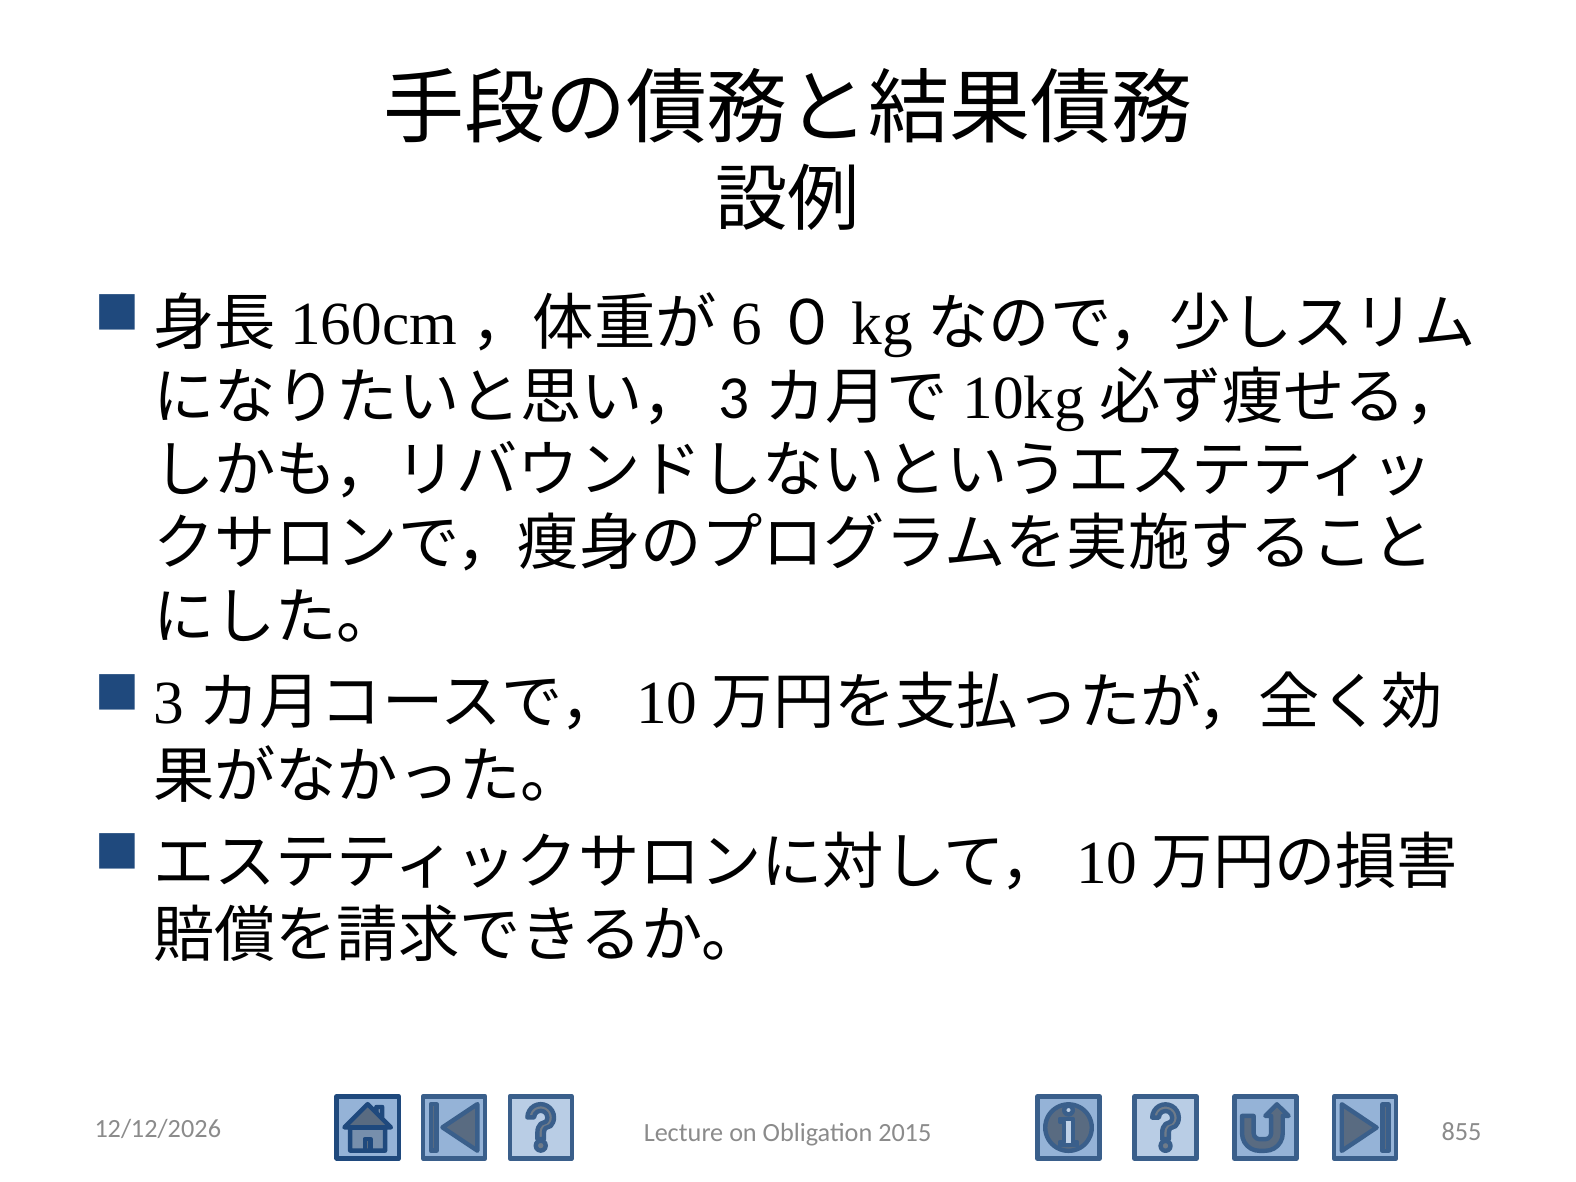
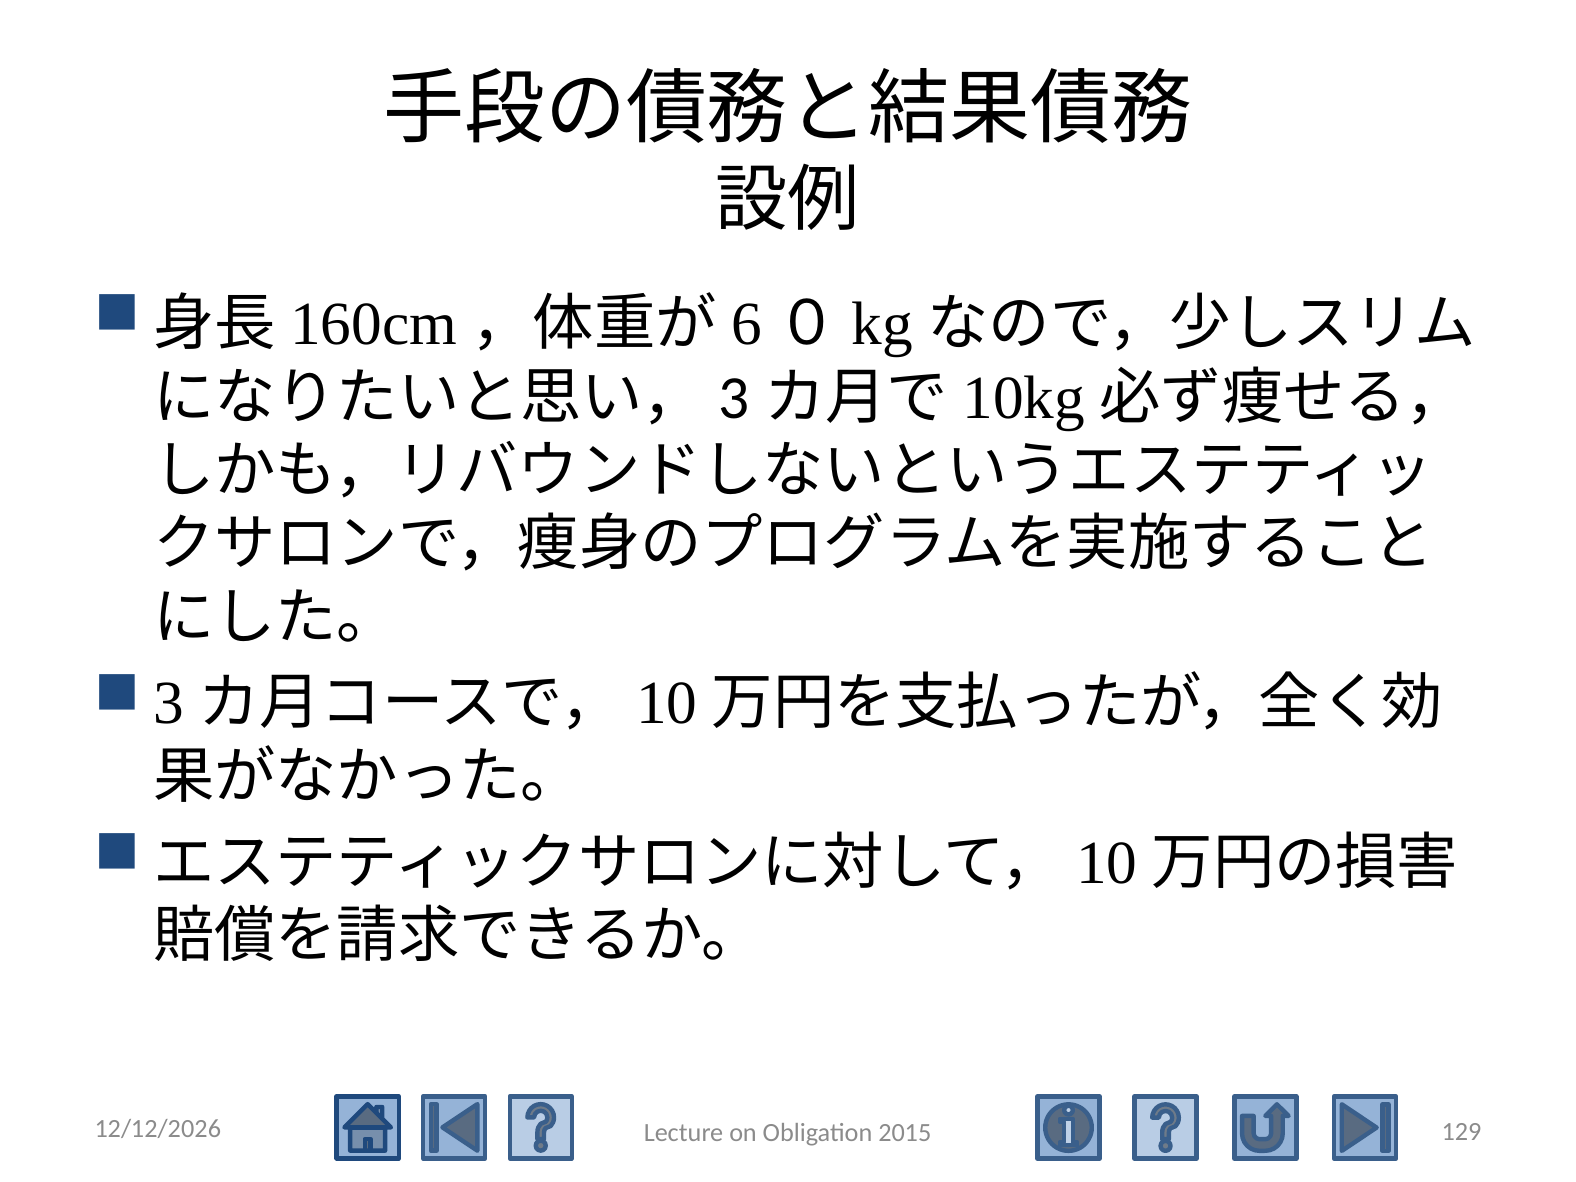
855: 855 -> 129 (1461, 1132)
